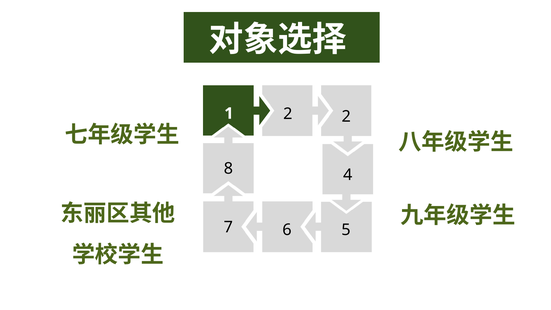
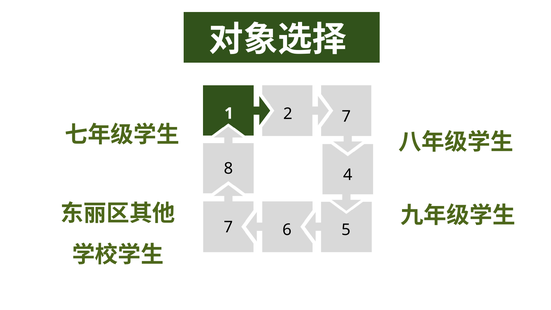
2 2: 2 -> 7 (346, 116)
